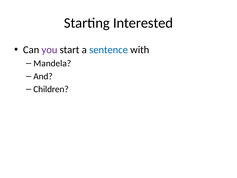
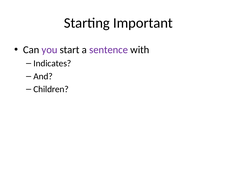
Interested: Interested -> Important (143, 23)
sentence colour: blue -> purple (109, 50)
Mandela: Mandela -> Indicates (52, 63)
